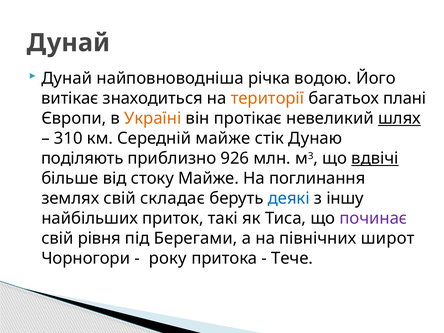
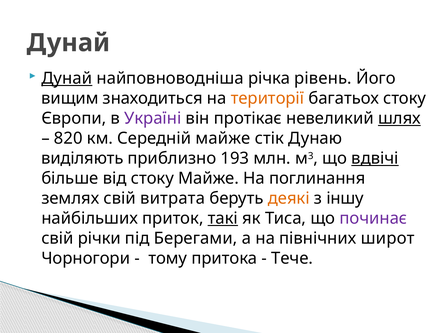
Дунай underline: none -> present (67, 78)
водою: водою -> рівень (323, 78)
витікає: витікає -> вищим (70, 98)
багатьох плані: плані -> стоку (405, 98)
Україні colour: orange -> purple (153, 118)
310: 310 -> 820 (68, 138)
поділяють: поділяють -> виділяють (82, 158)
926: 926 -> 193 (235, 158)
складає: складає -> витрата (173, 198)
деякі colour: blue -> orange (289, 198)
такі underline: none -> present (223, 218)
рівня: рівня -> річки (99, 238)
року: року -> тому (168, 258)
